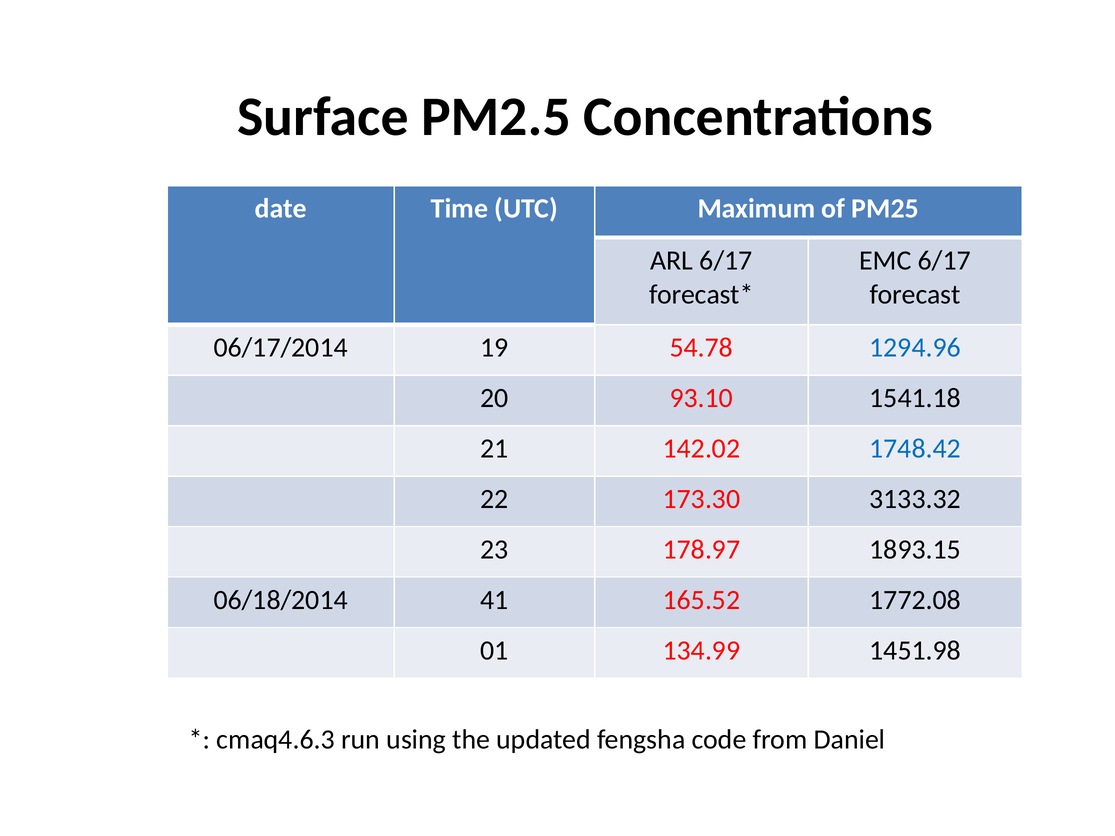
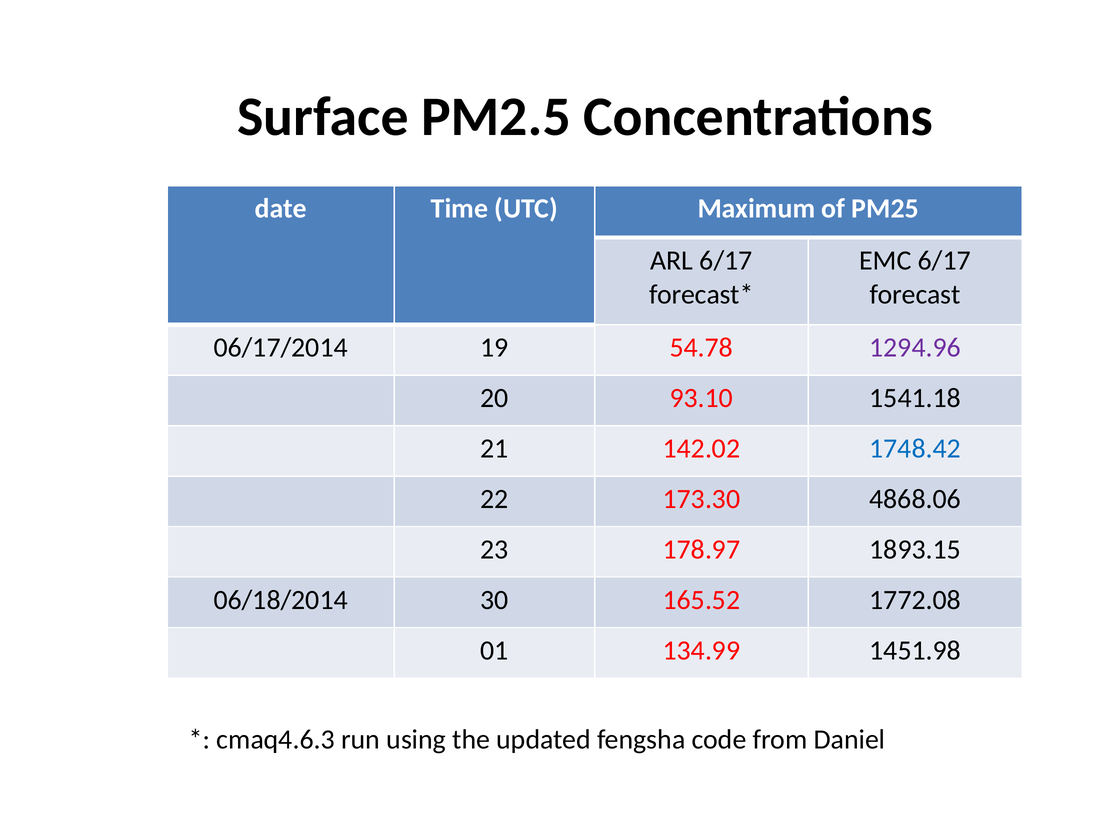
1294.96 colour: blue -> purple (915, 348)
3133.32: 3133.32 -> 4868.06 (915, 499)
41: 41 -> 30 (494, 600)
